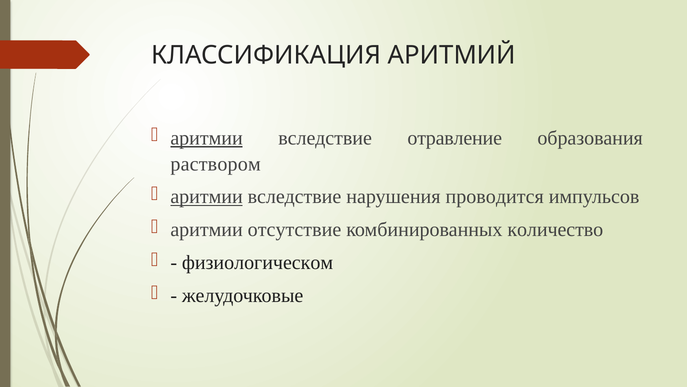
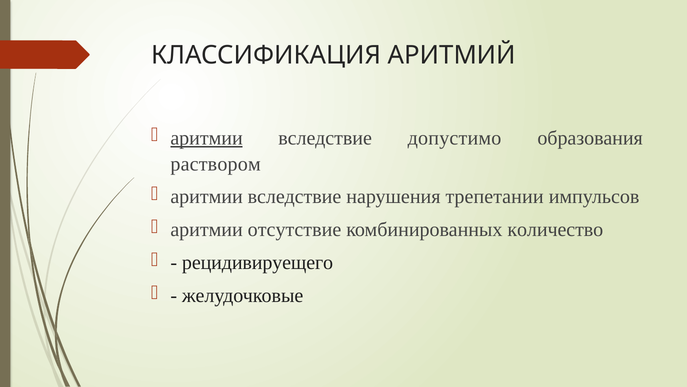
отравление: отравление -> допустимо (455, 138)
аритмии underline: present -> none (207, 197)
проводится: проводится -> трепетании (495, 197)
физиологическом: физиологическом -> рецидивируещего (258, 262)
